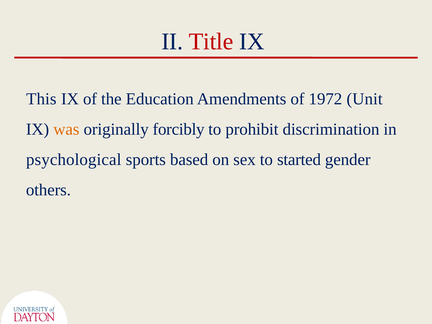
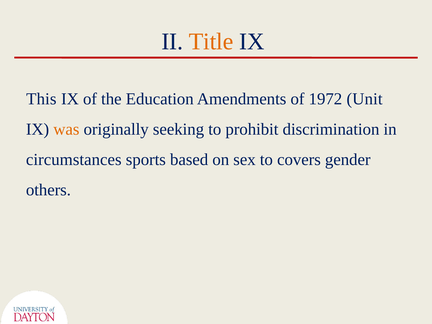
Title colour: red -> orange (211, 42)
forcibly: forcibly -> seeking (178, 129)
psychological: psychological -> circumstances (74, 160)
started: started -> covers (299, 160)
